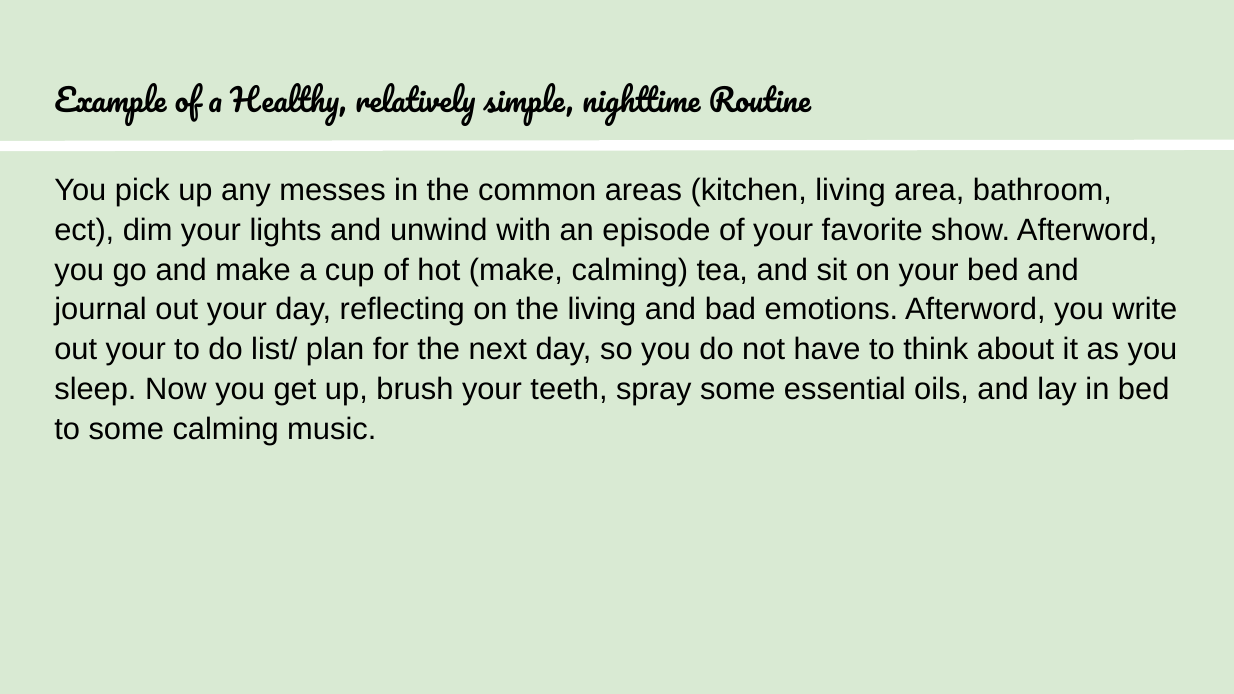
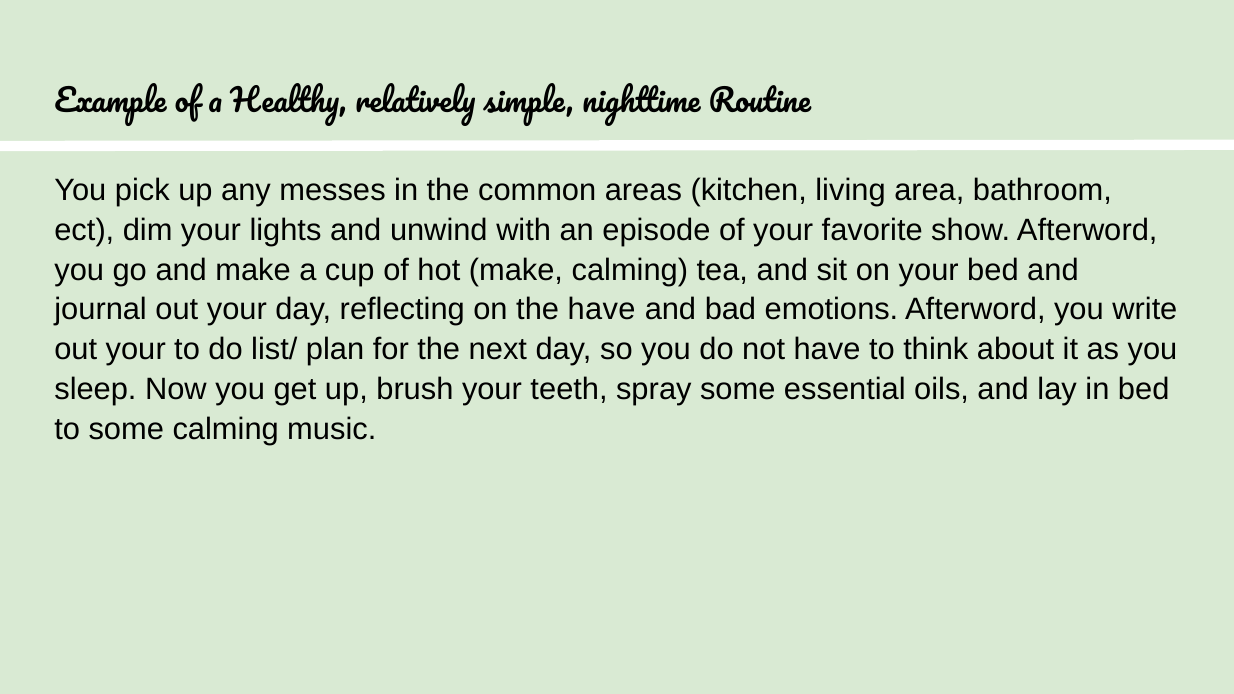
the living: living -> have (602, 310)
